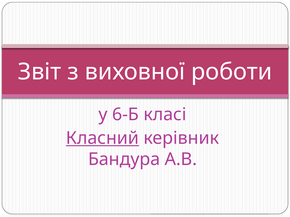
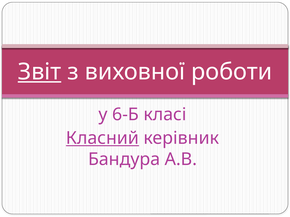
Звіт underline: none -> present (39, 72)
